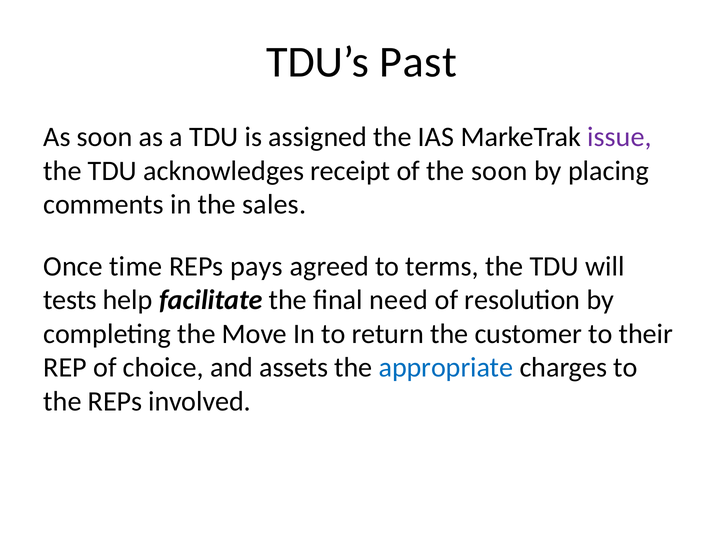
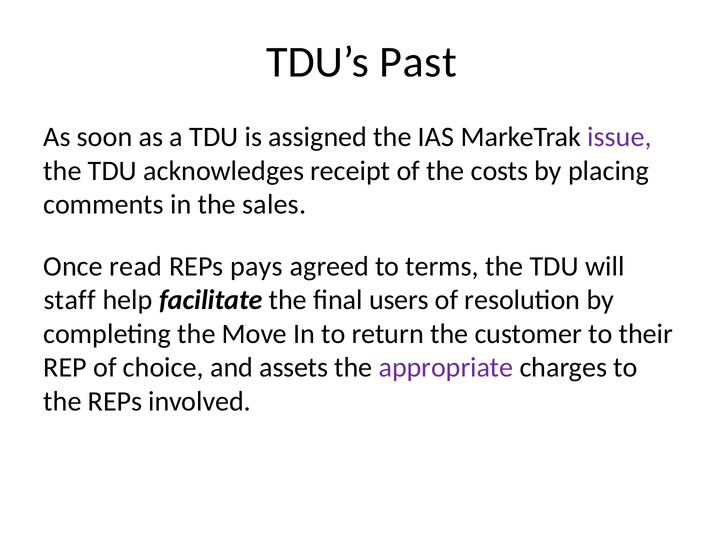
the soon: soon -> costs (500, 171)
time: time -> read (136, 266)
tests: tests -> staff (70, 300)
need: need -> users (399, 300)
appropriate colour: blue -> purple (446, 368)
